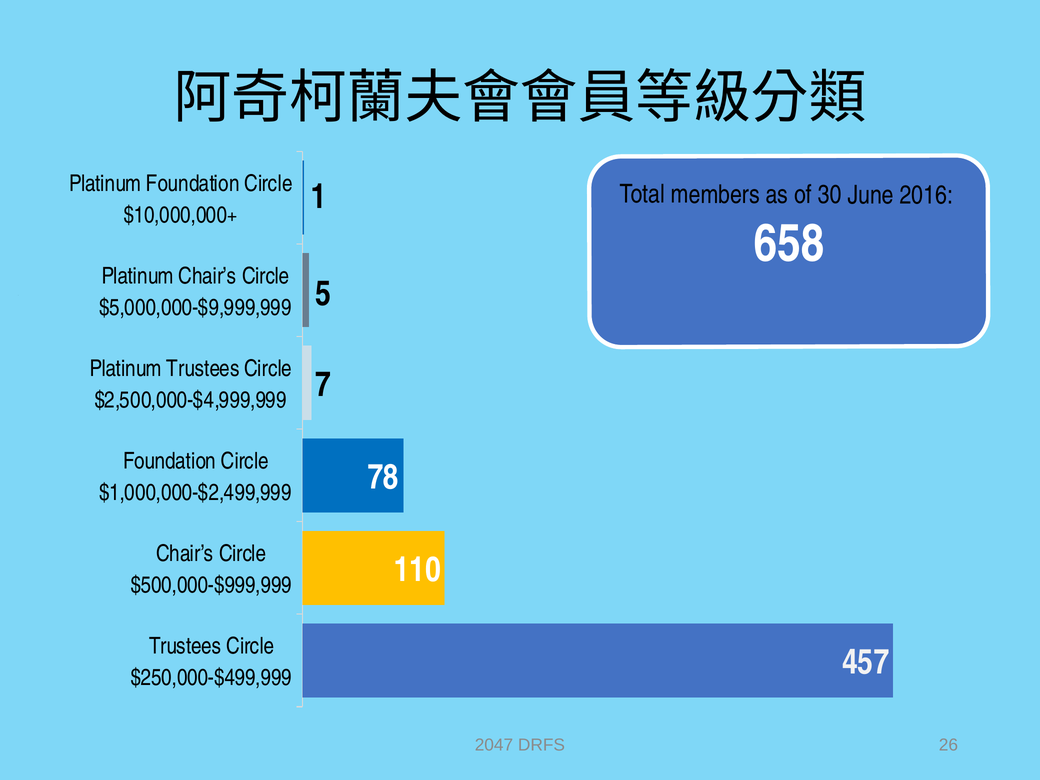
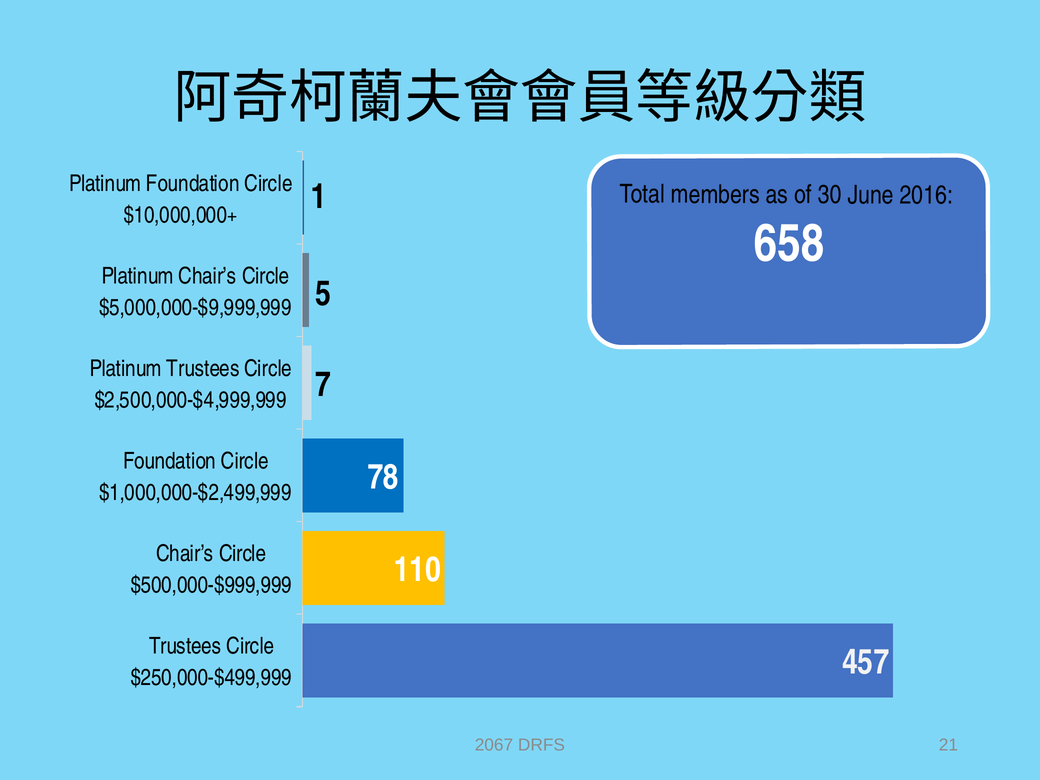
2047: 2047 -> 2067 (494, 745)
26: 26 -> 21 (948, 745)
